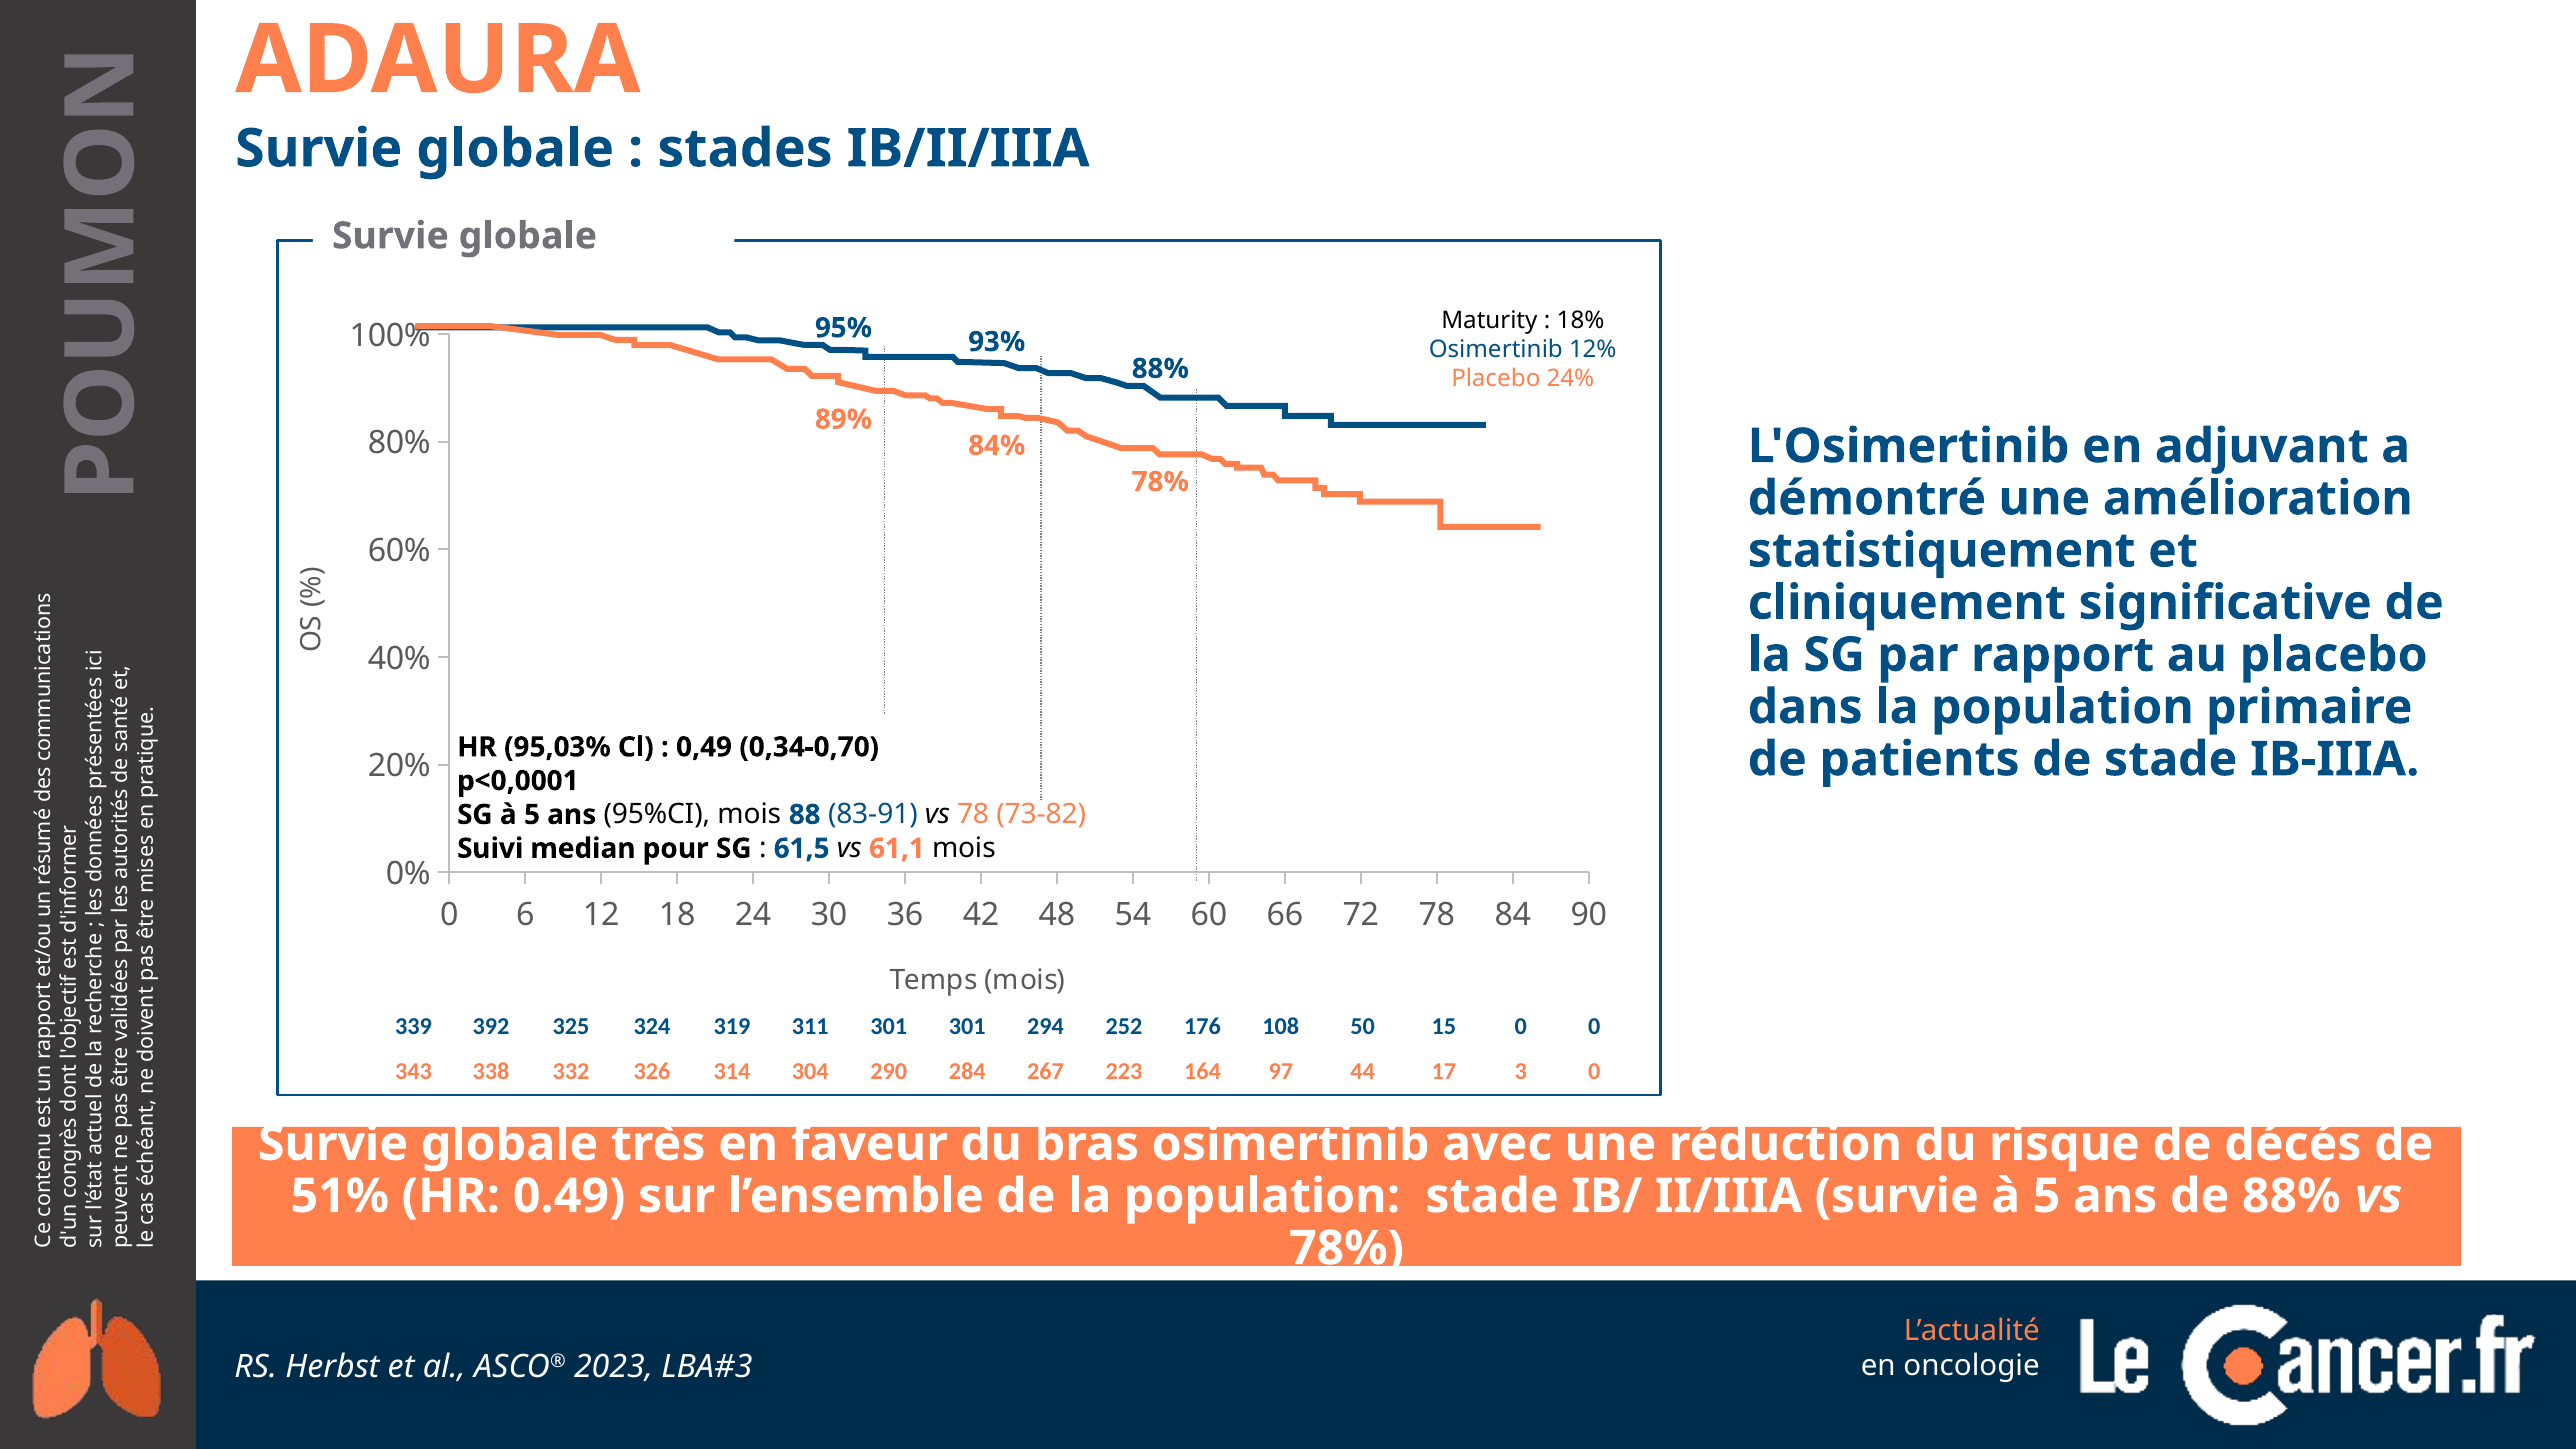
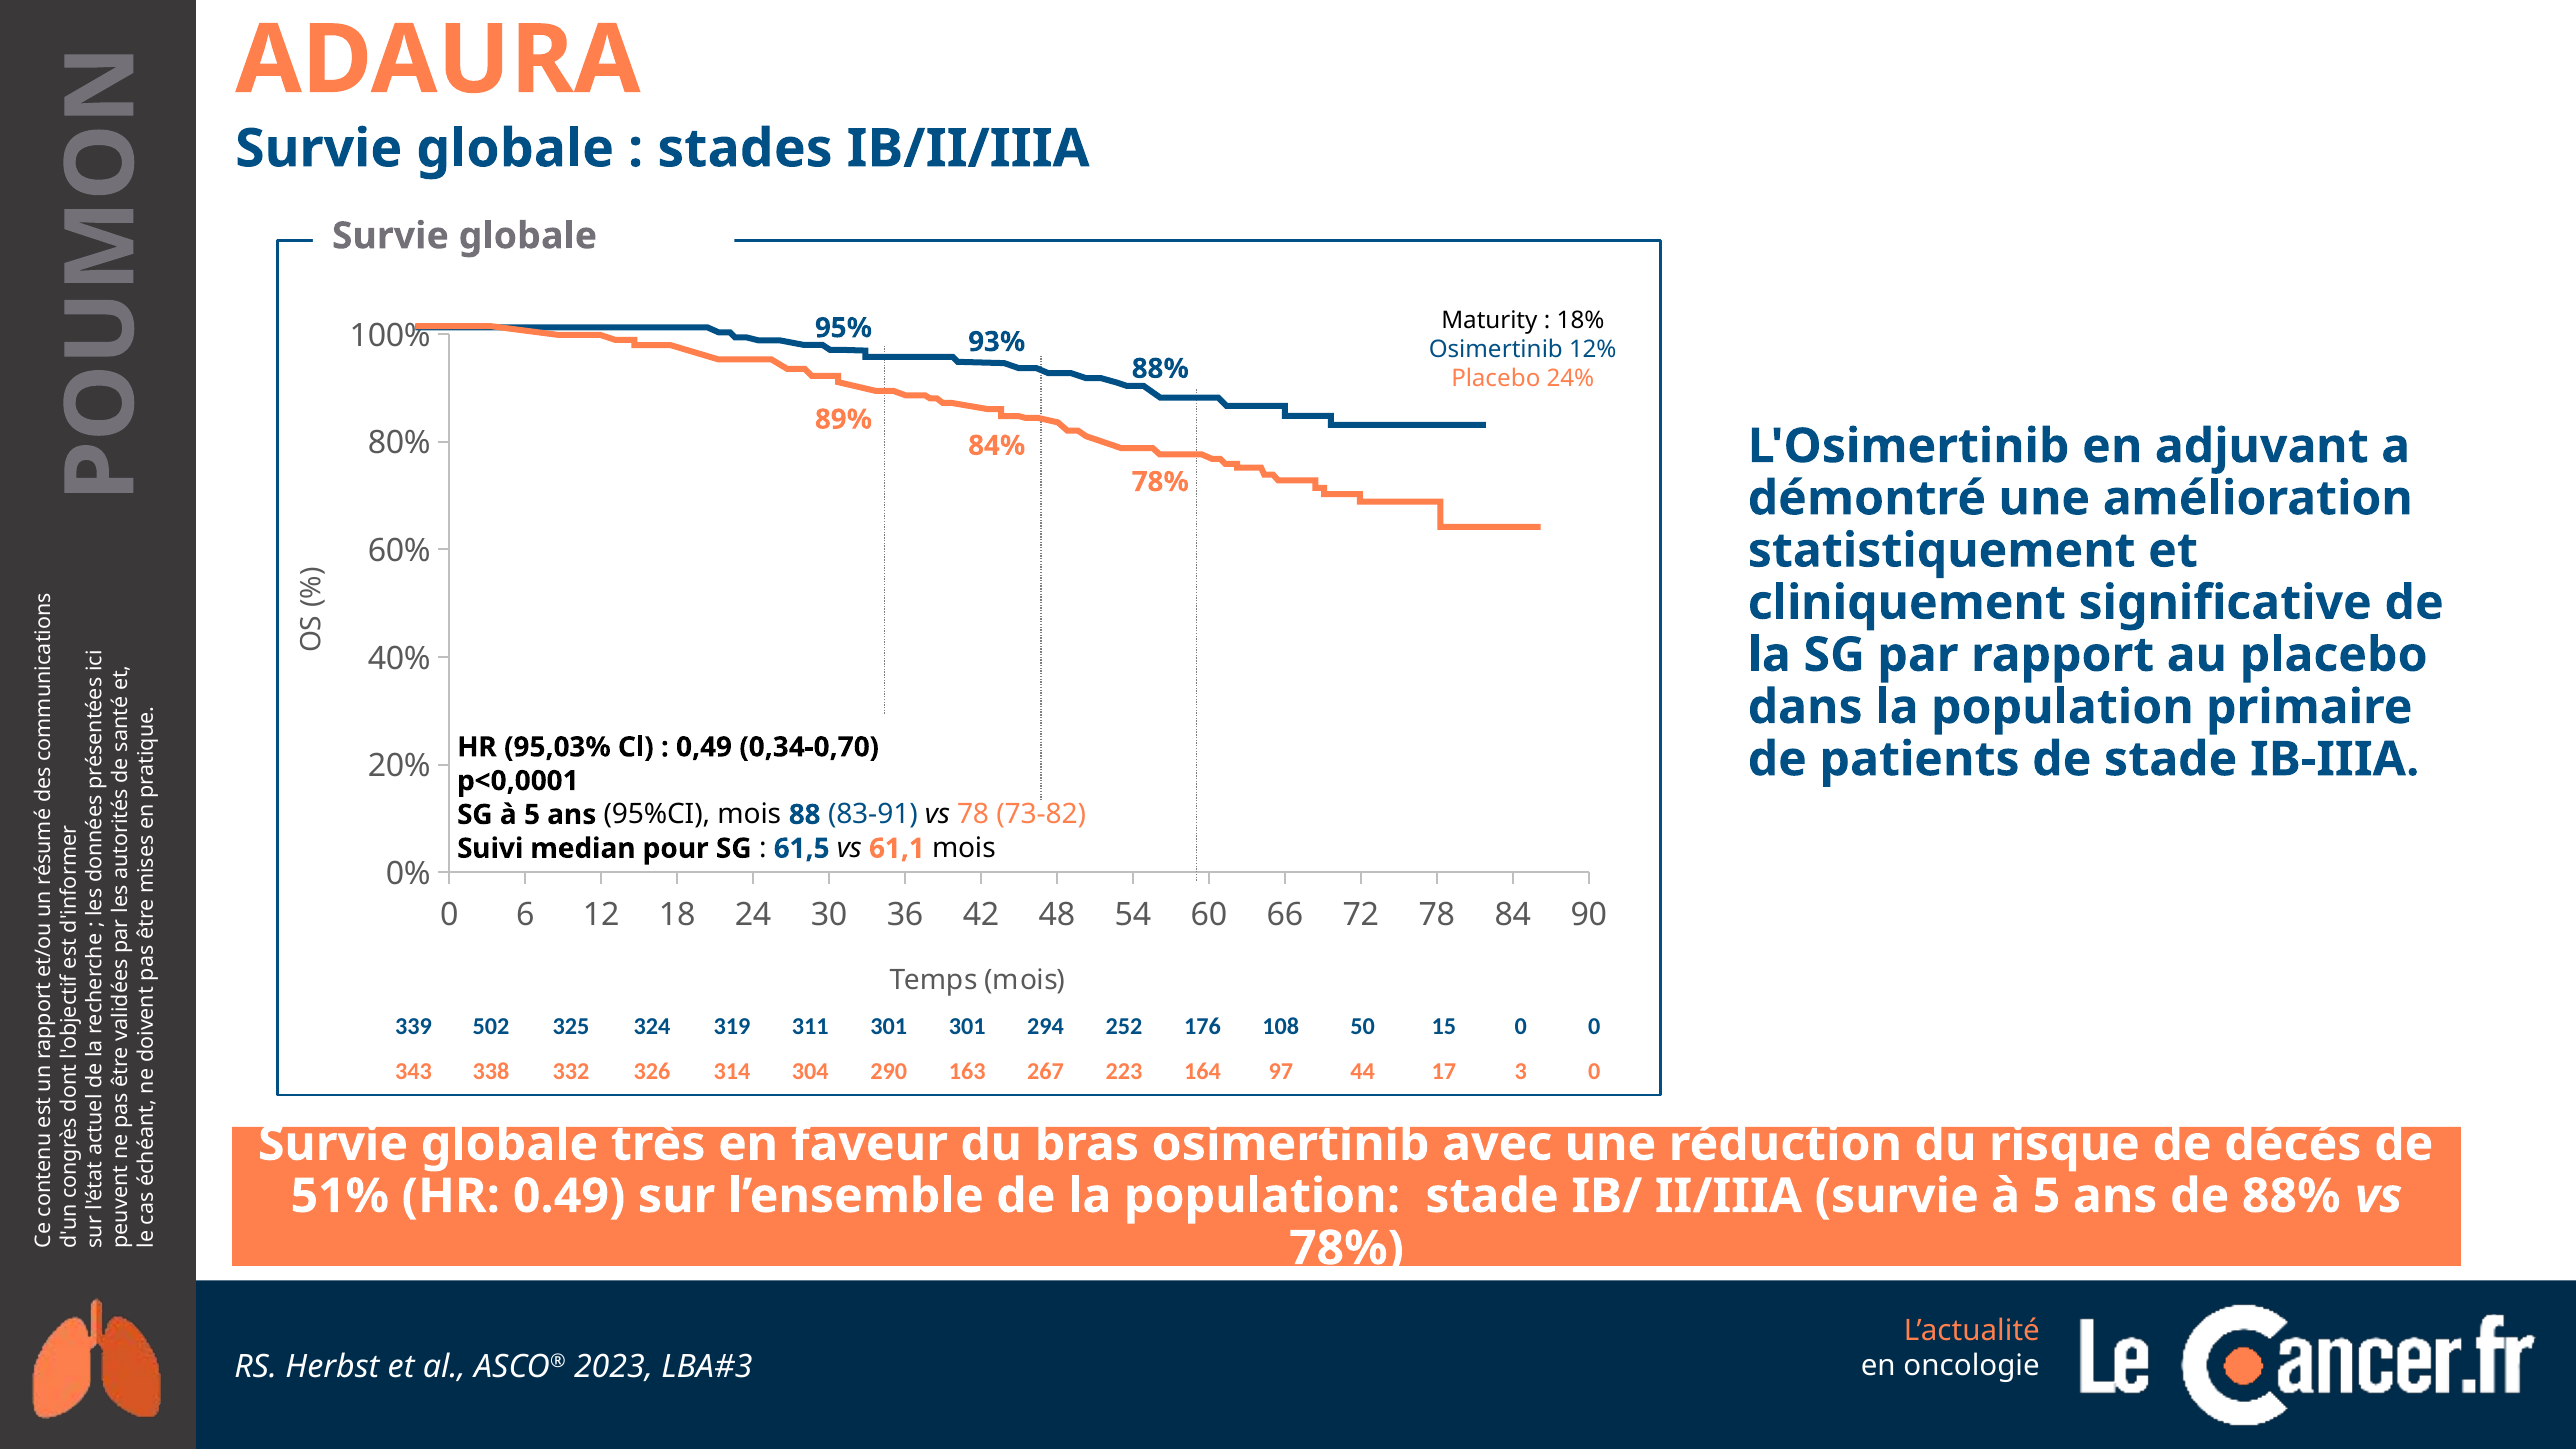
392: 392 -> 502 (491, 1026)
284: 284 -> 163 (967, 1072)
